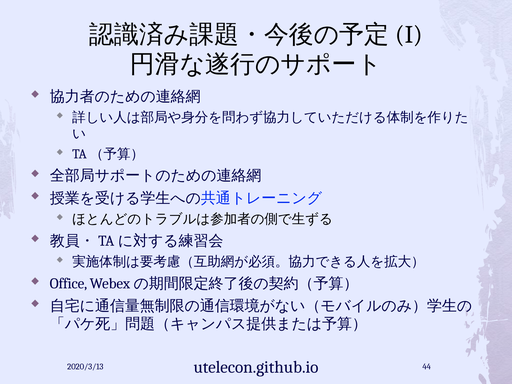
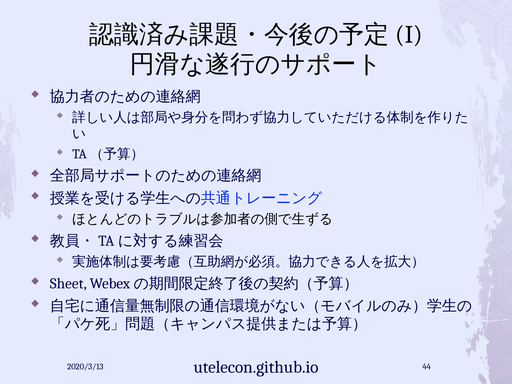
Office: Office -> Sheet (68, 283)
